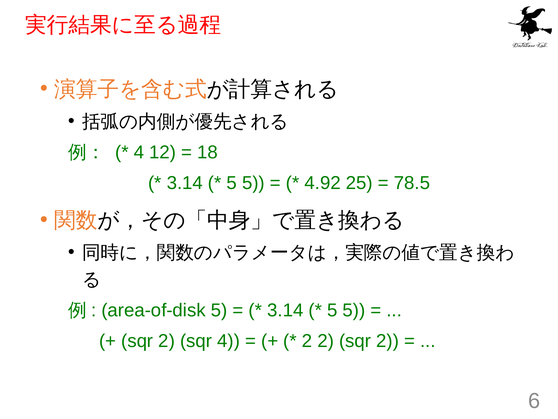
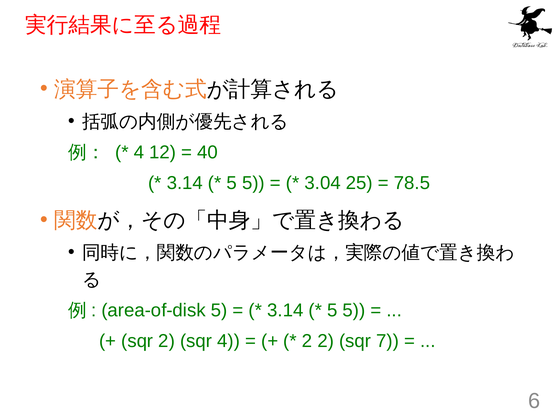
18: 18 -> 40 (208, 152)
4.92: 4.92 -> 3.04 (323, 183)
2 sqr 2: 2 -> 7 (388, 341)
